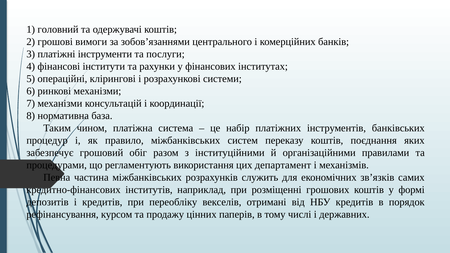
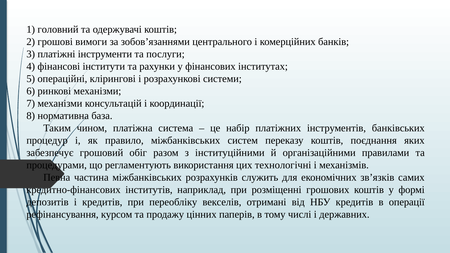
департамент: департамент -> технологічні (283, 165)
порядок: порядок -> операції (407, 202)
